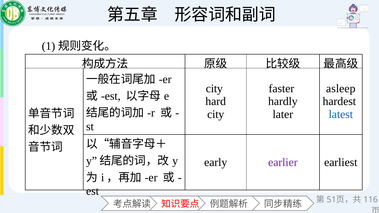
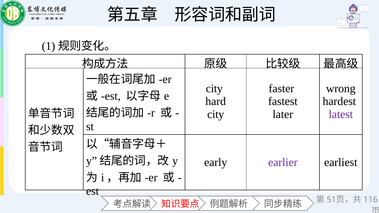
asleep: asleep -> wrong (341, 89)
hardly: hardly -> fastest (283, 101)
latest colour: blue -> purple (341, 114)
